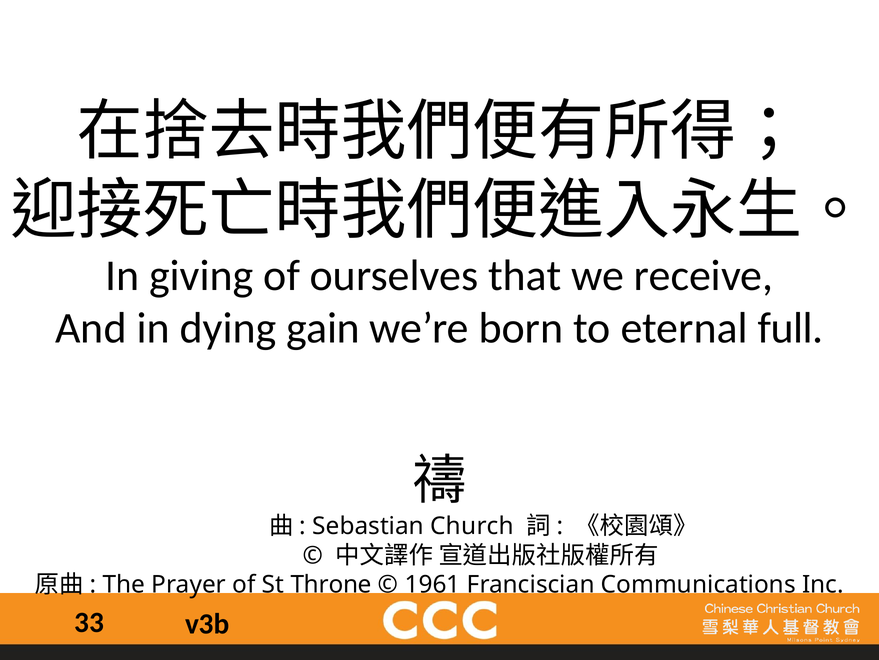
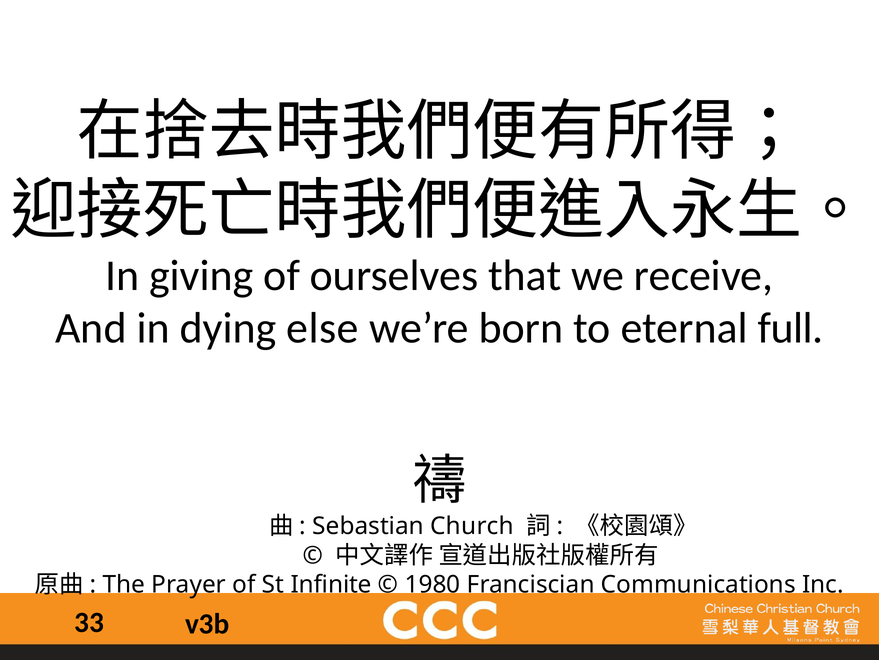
gain: gain -> else (323, 328)
Throne: Throne -> Infinite (331, 584)
1961: 1961 -> 1980 (433, 584)
